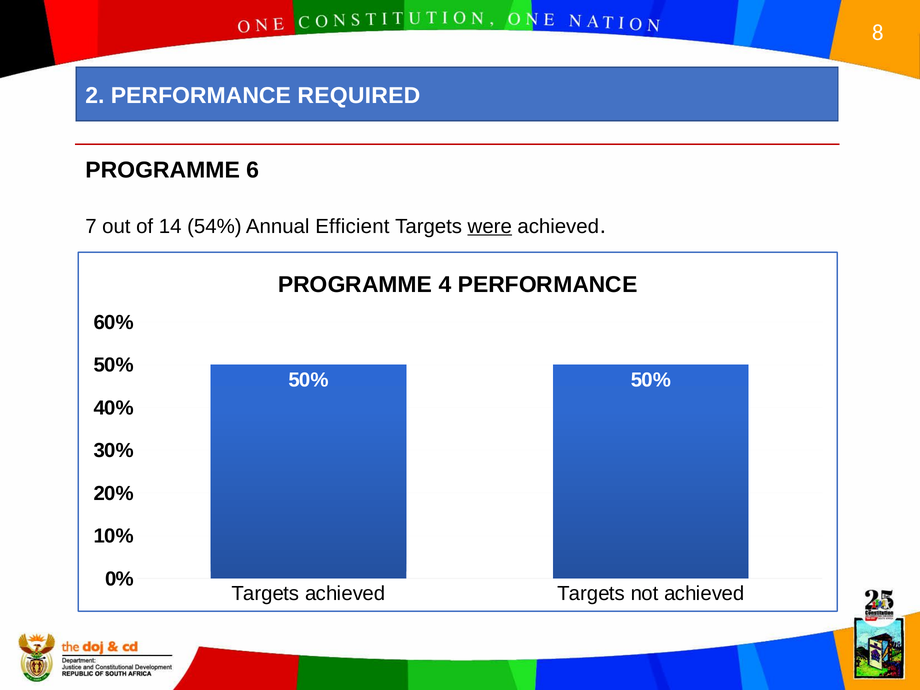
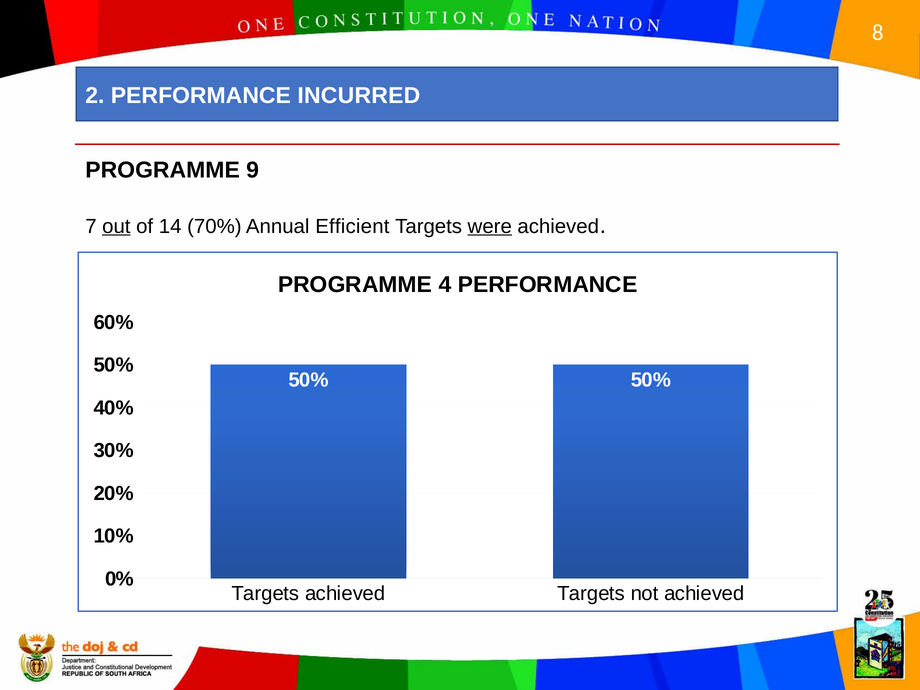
REQUIRED: REQUIRED -> INCURRED (359, 96)
6: 6 -> 9 (253, 170)
out underline: none -> present (116, 226)
54%: 54% -> 70% (214, 226)
